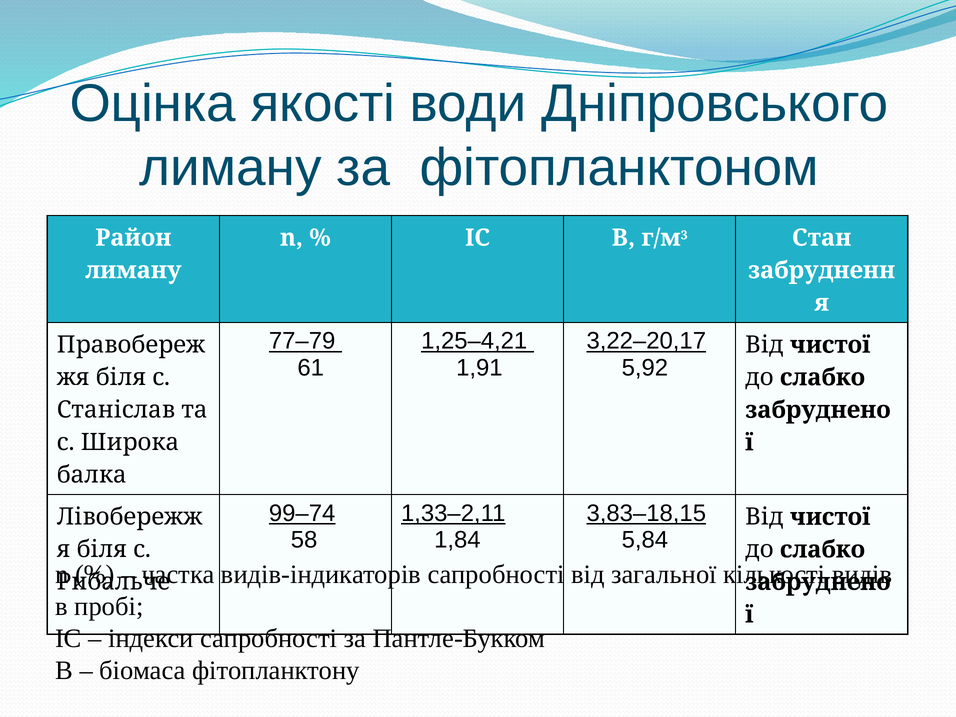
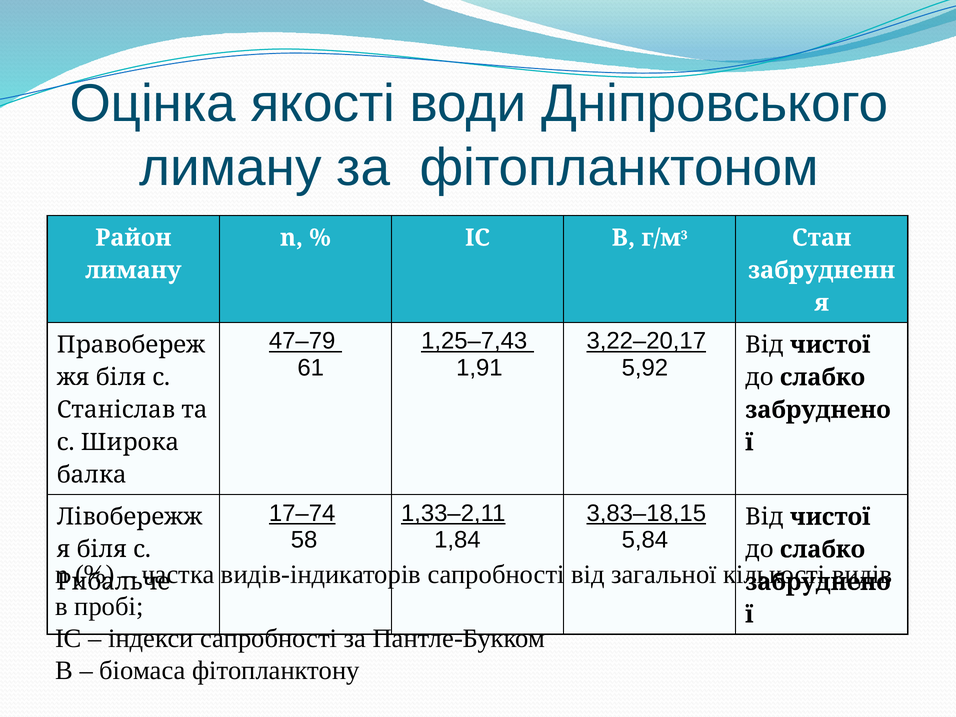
77–79: 77–79 -> 47–79 (302, 341)
1,25–4,21: 1,25–4,21 -> 1,25–7,43 (474, 341)
99–74: 99–74 -> 17–74 (302, 513)
